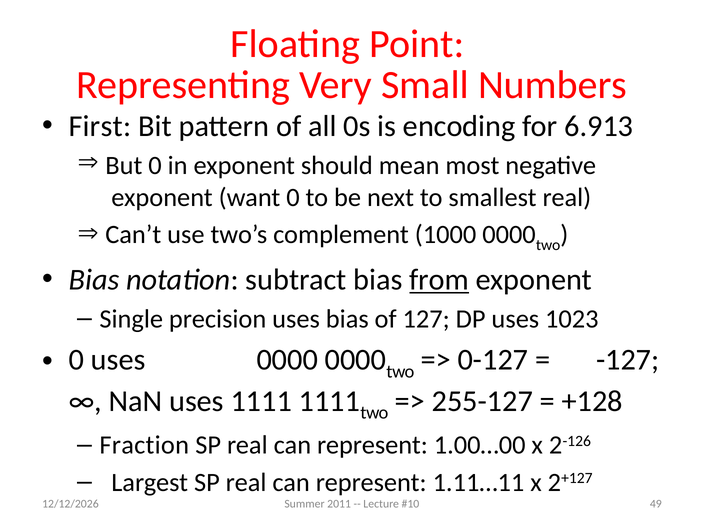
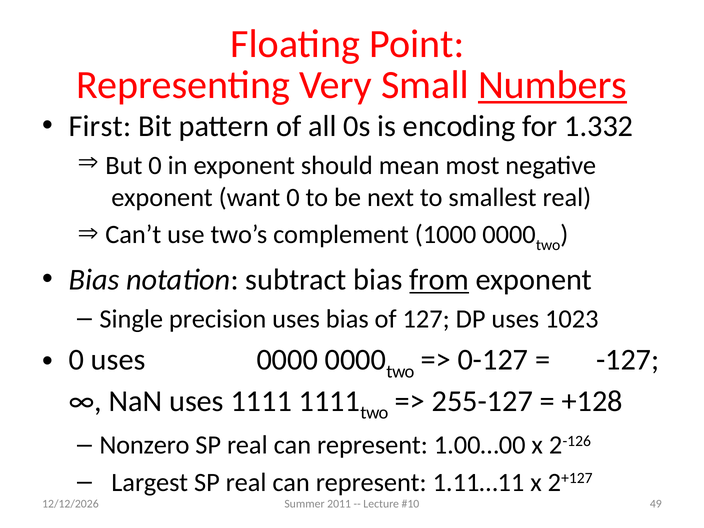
Numbers underline: none -> present (553, 85)
6.913: 6.913 -> 1.332 (599, 126)
Fraction: Fraction -> Nonzero (144, 445)
